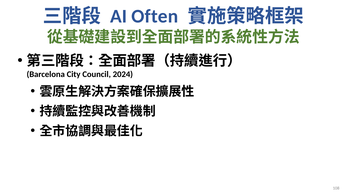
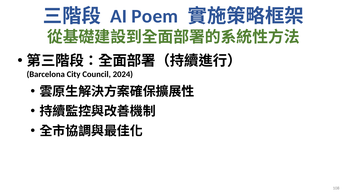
Often: Often -> Poem (155, 16)
